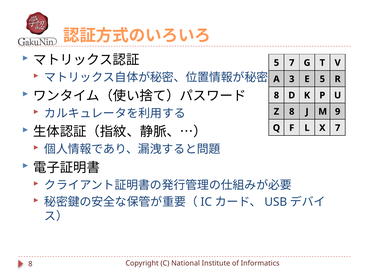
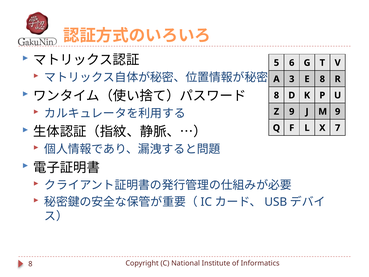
5 7: 7 -> 6 (292, 63)
E 5: 5 -> 8 (322, 79)
Z 8: 8 -> 9 (292, 112)
